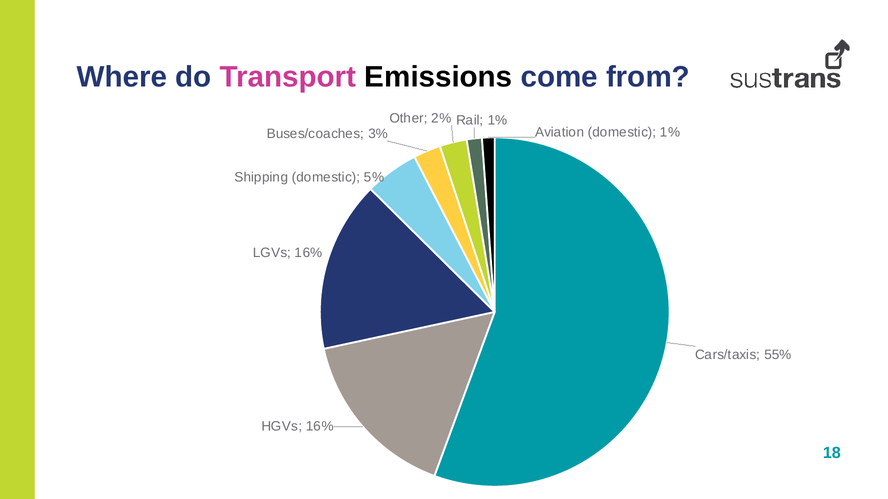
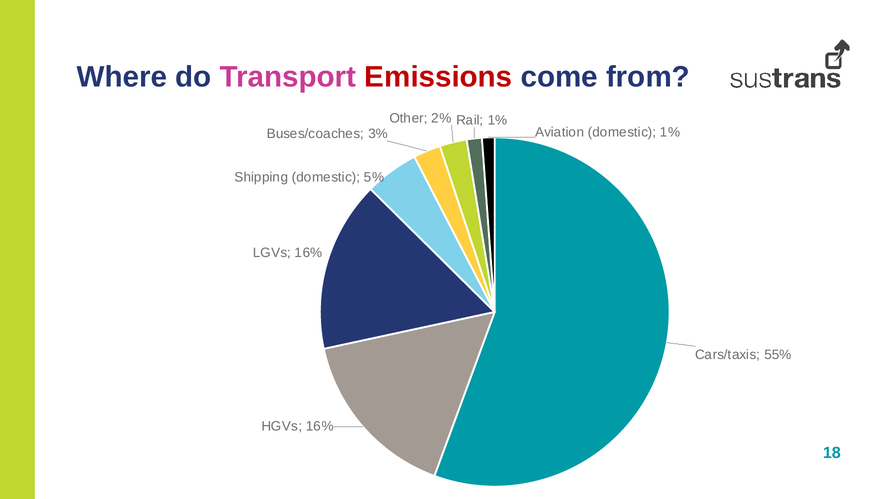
Emissions colour: black -> red (438, 77)
